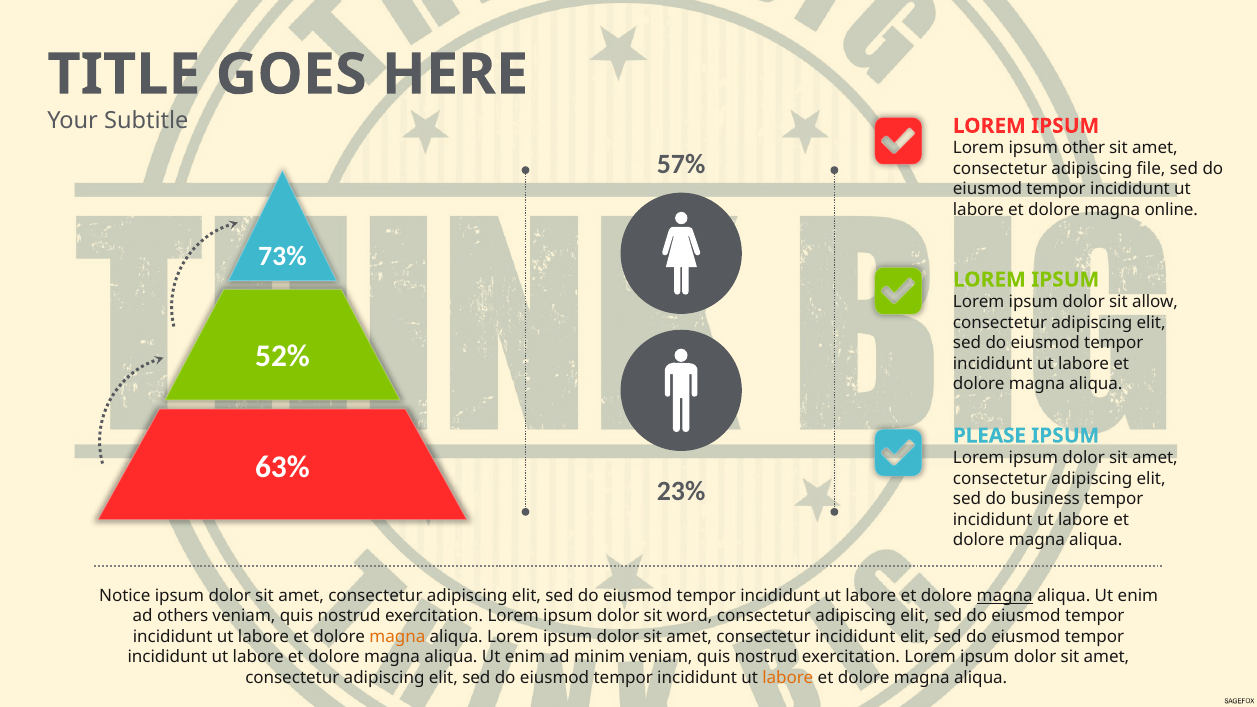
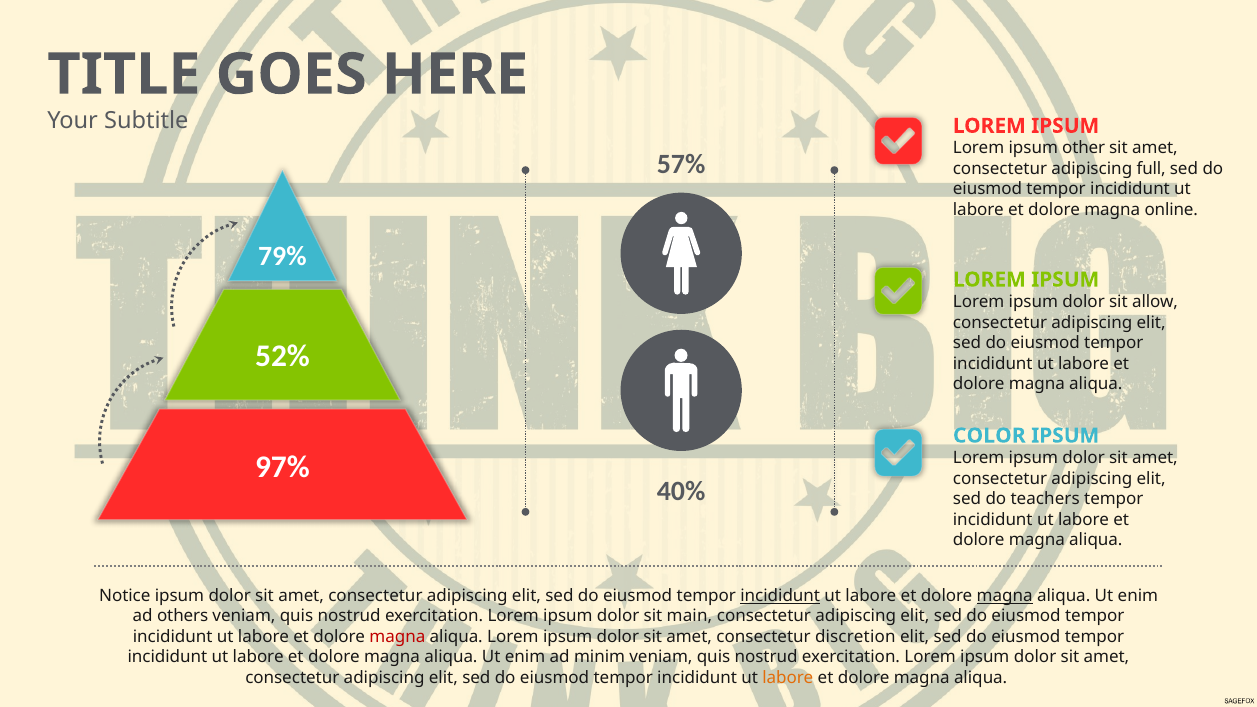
file: file -> full (1151, 169)
73%: 73% -> 79% (282, 256)
PLEASE: PLEASE -> COLOR (989, 436)
63%: 63% -> 97% (282, 467)
23%: 23% -> 40% (681, 491)
business: business -> teachers (1045, 499)
incididunt underline: none -> present (780, 596)
word: word -> main (689, 616)
magna colour: orange -> red (397, 637)
consectetur incididunt: incididunt -> discretion (855, 637)
